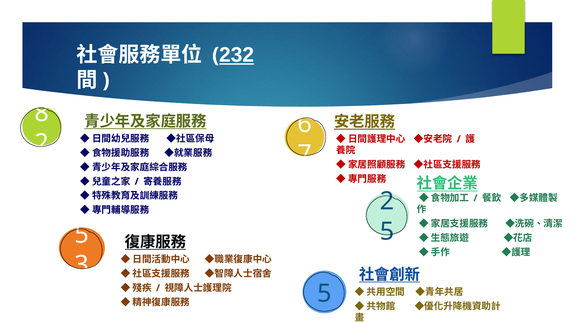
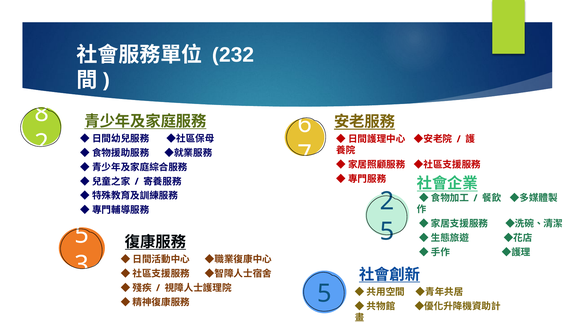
232 underline: present -> none (237, 55)
